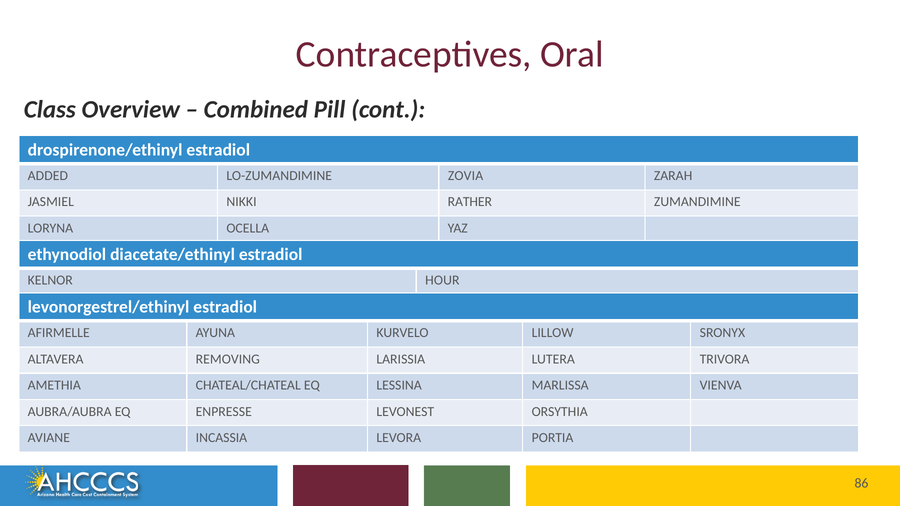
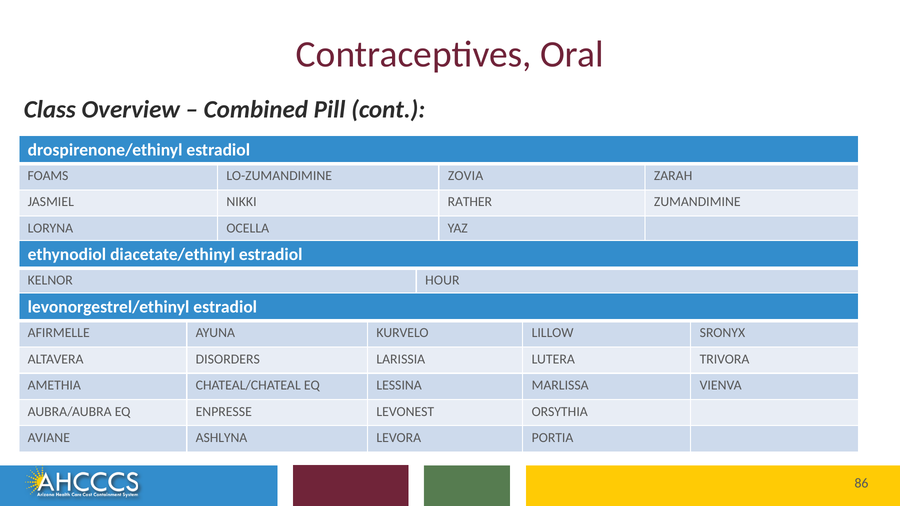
ADDED: ADDED -> FOAMS (48, 176)
REMOVING: REMOVING -> DISORDERS (228, 359)
INCASSIA: INCASSIA -> ASHLYNA (221, 438)
